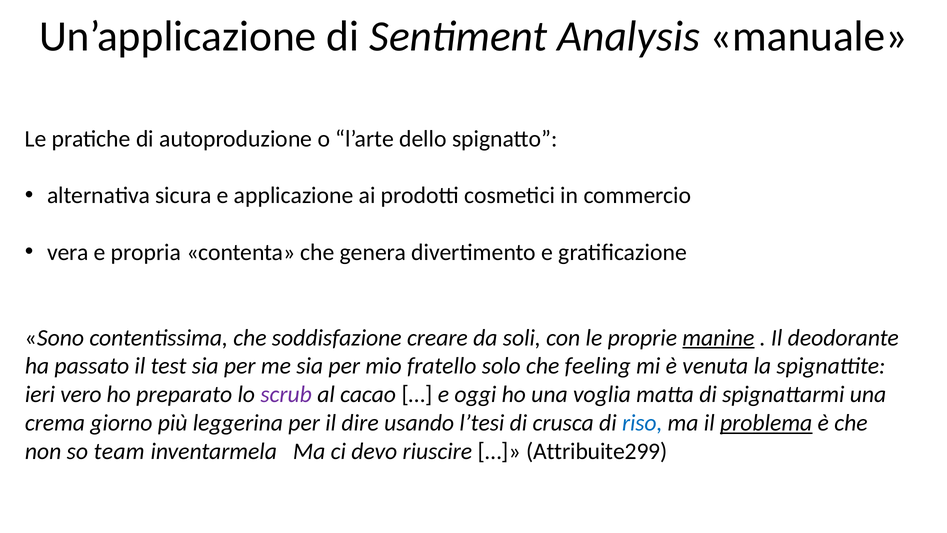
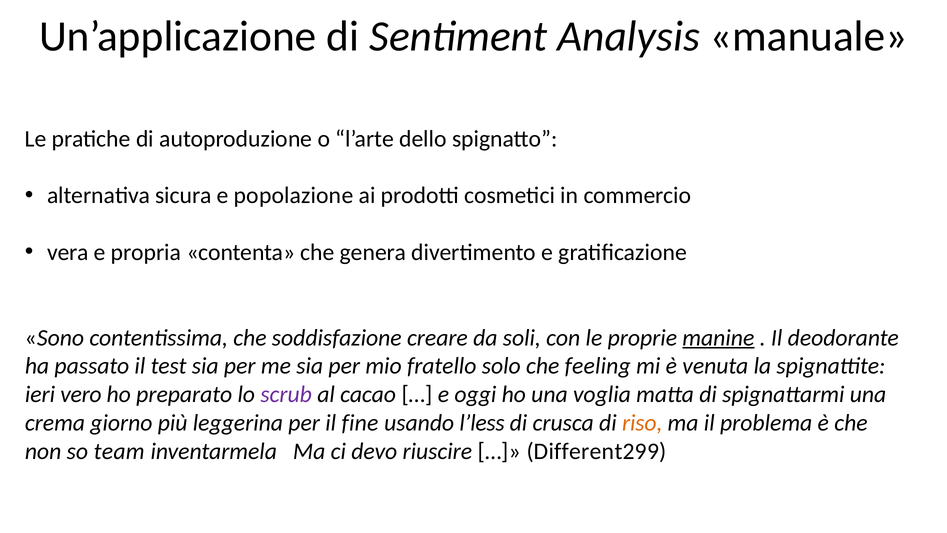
applicazione: applicazione -> popolazione (294, 195)
dire: dire -> fine (360, 423)
l’tesi: l’tesi -> l’less (482, 423)
riso colour: blue -> orange (642, 423)
problema underline: present -> none (766, 423)
Attribuite299: Attribuite299 -> Different299 (597, 451)
